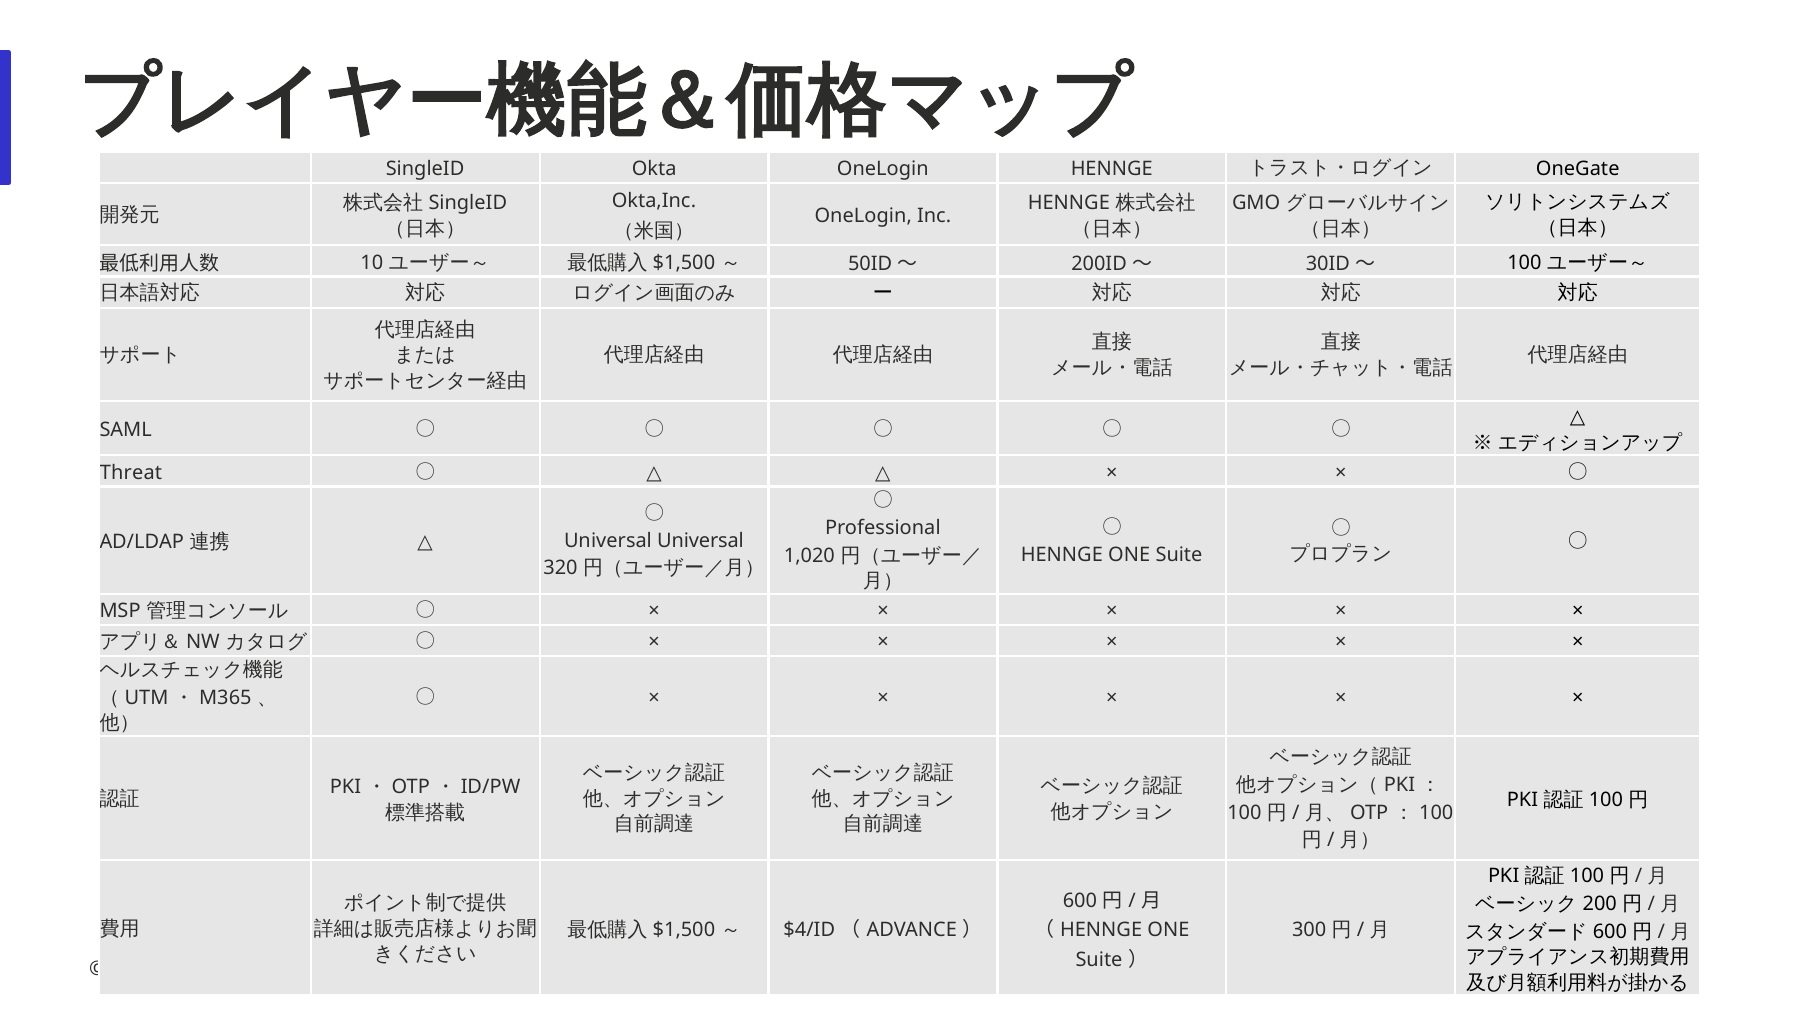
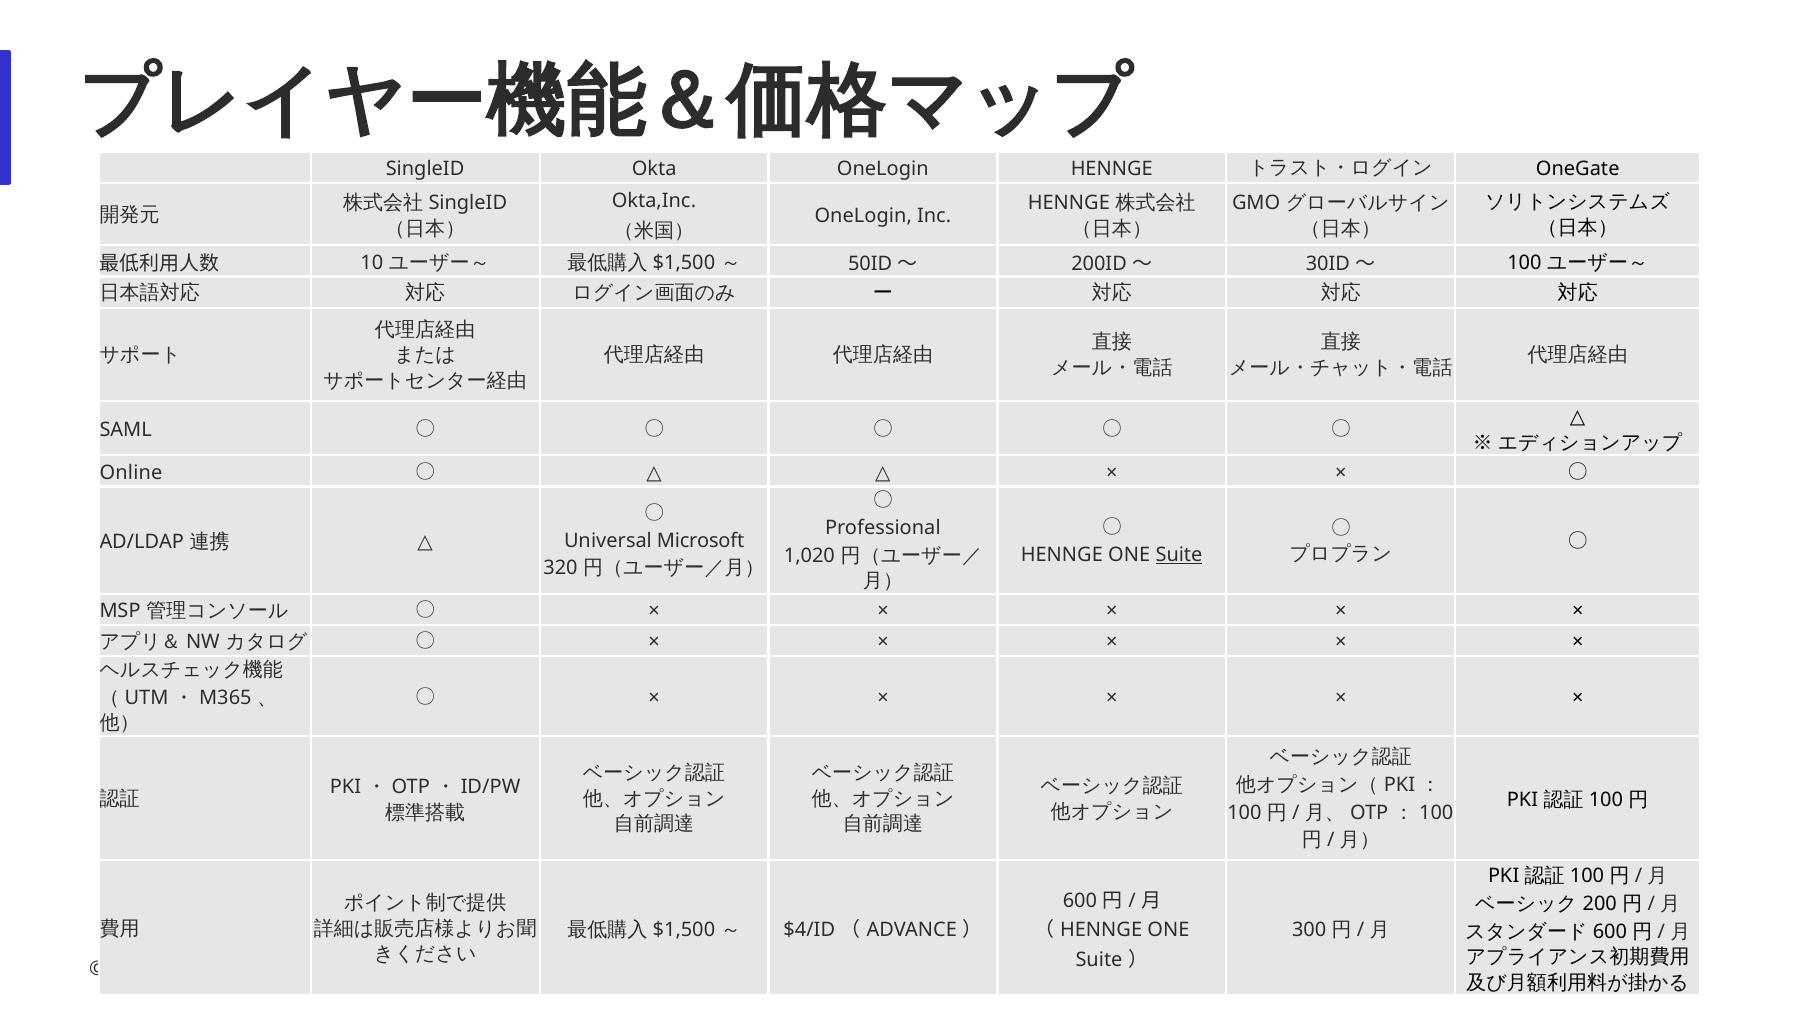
Threat: Threat -> Online (131, 473)
Universal Universal: Universal -> Microsoft (701, 541)
Suite underline: none -> present (1179, 554)
